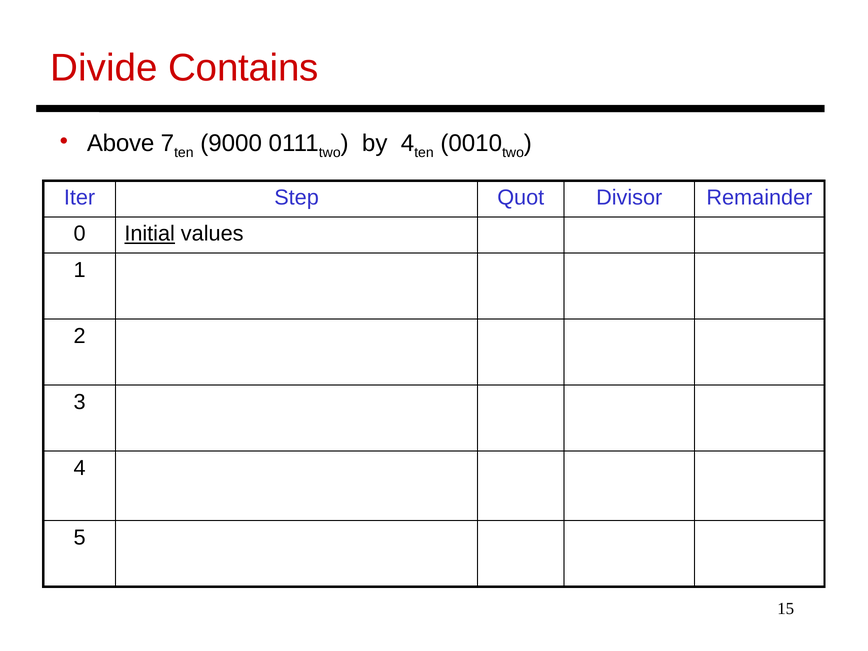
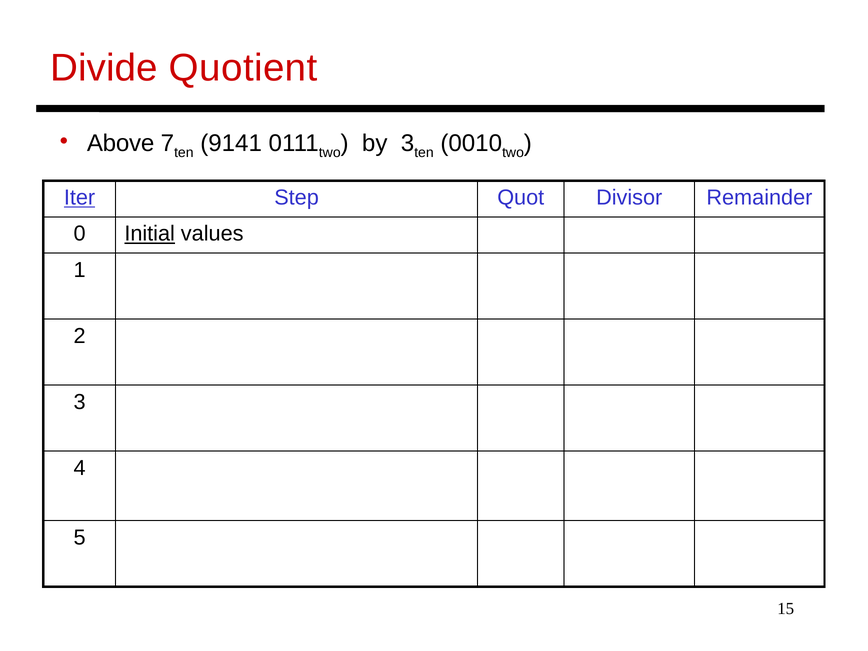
Contains: Contains -> Quotient (243, 68)
9000: 9000 -> 9141 (231, 143)
by 4: 4 -> 3 (408, 143)
Iter underline: none -> present (80, 198)
